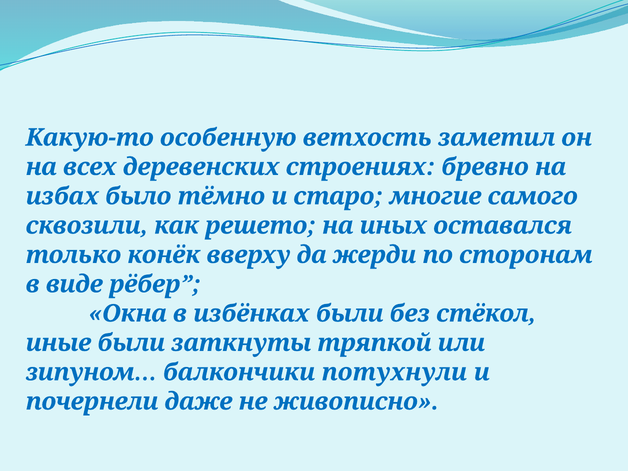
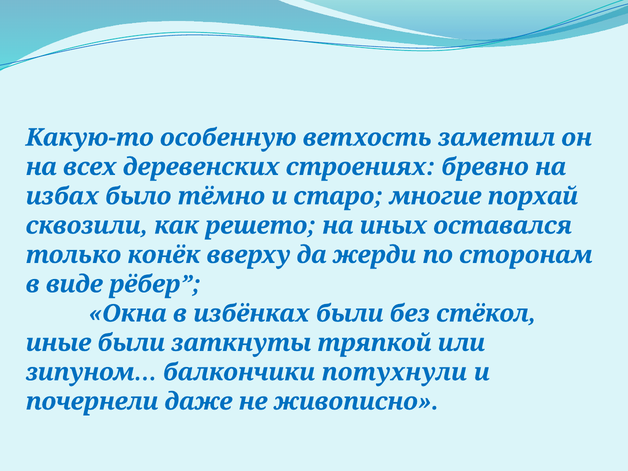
самого: самого -> порхай (533, 196)
